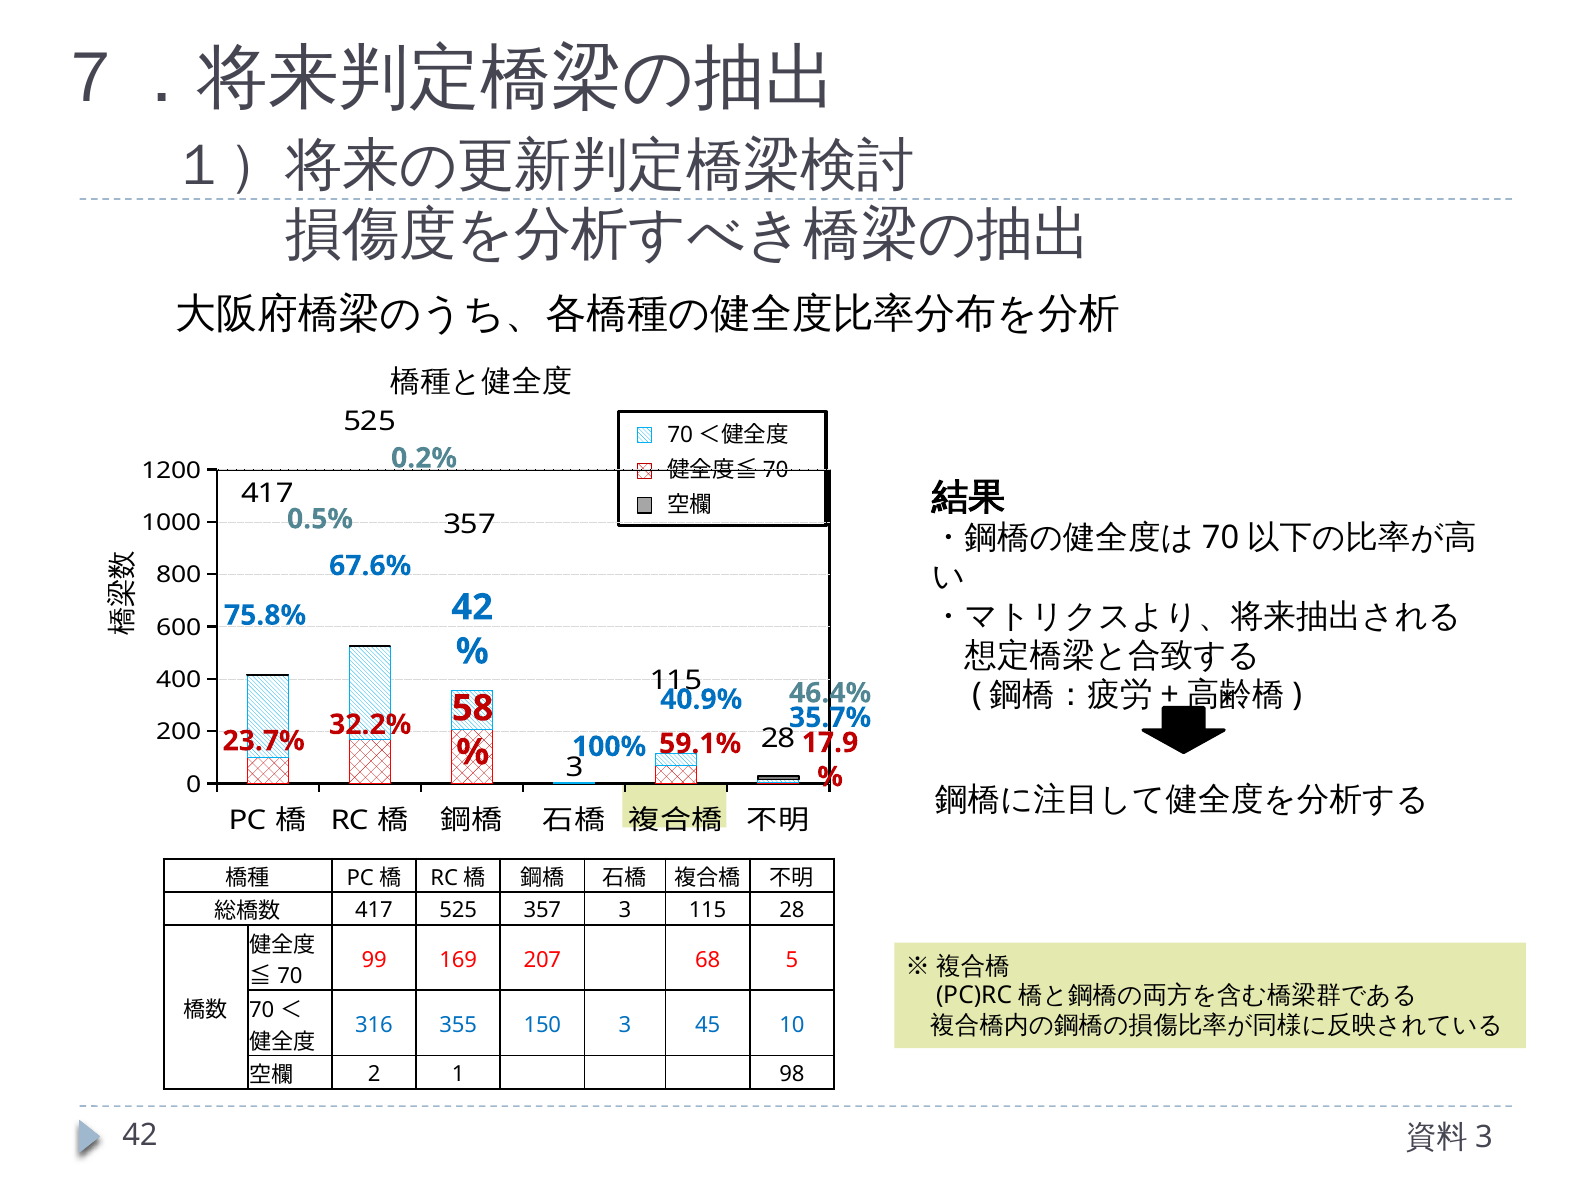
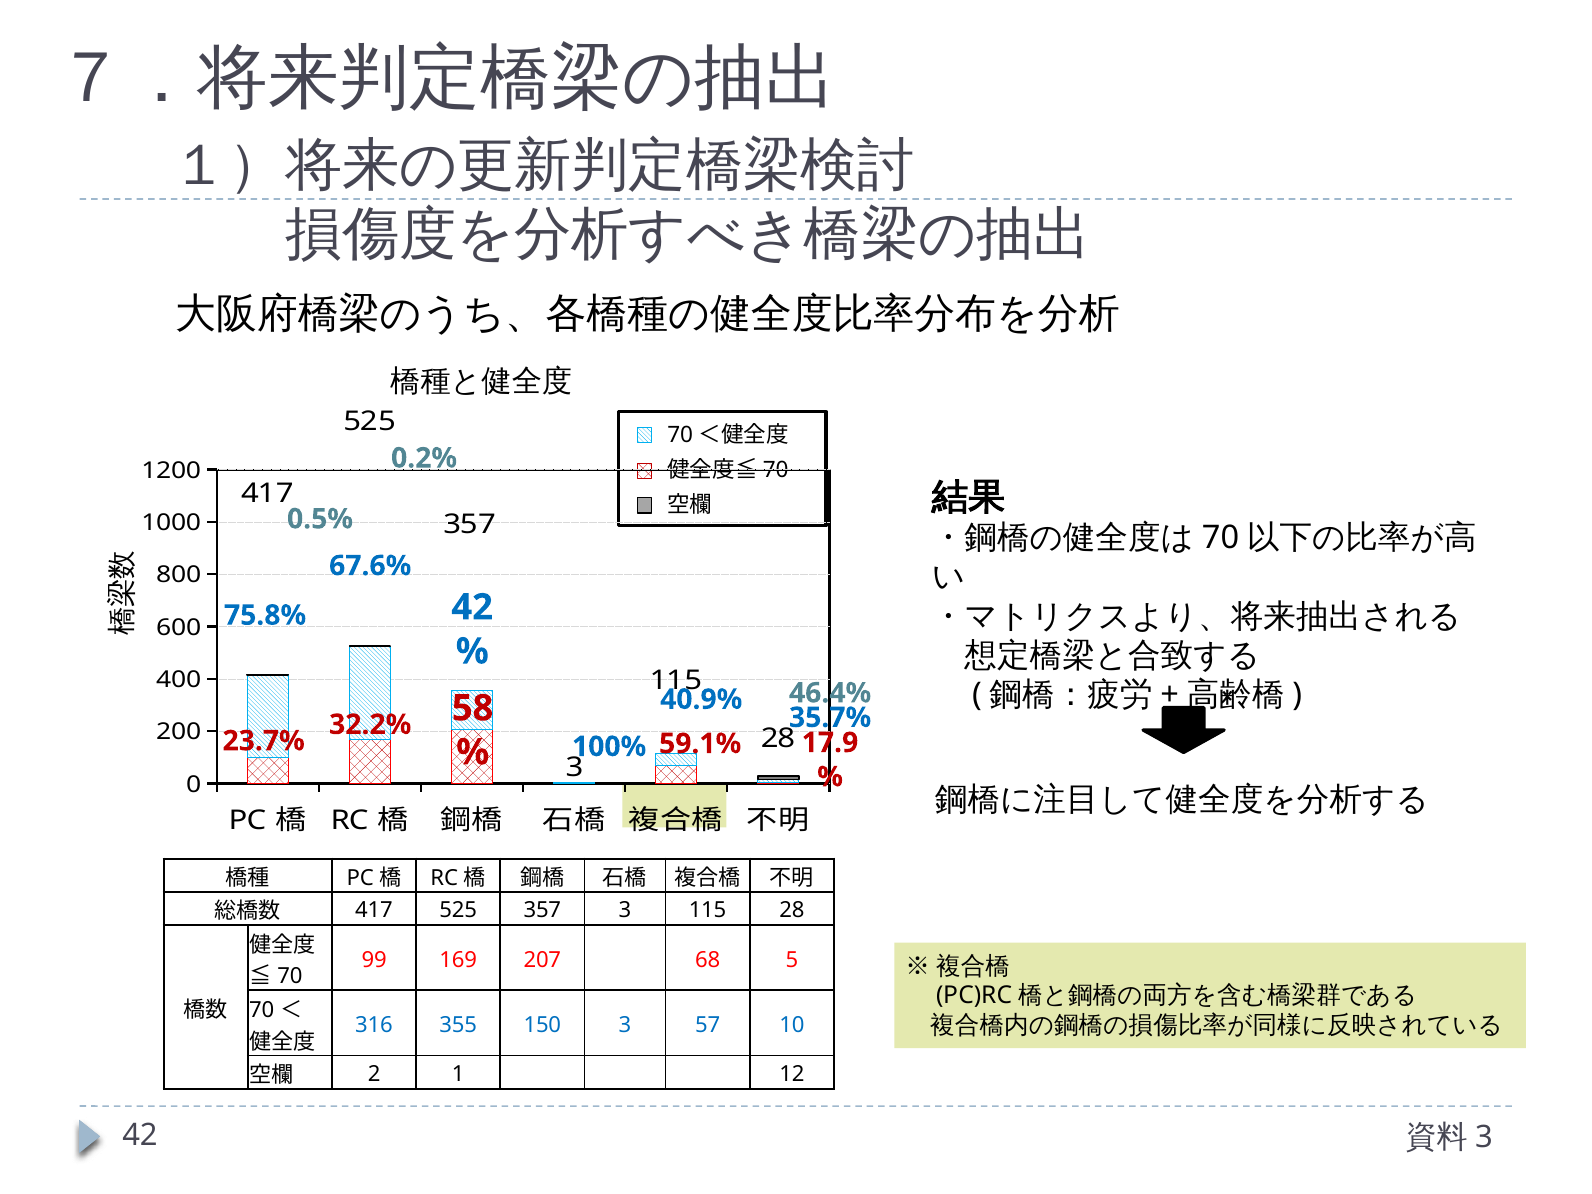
45: 45 -> 57 (708, 1025)
98: 98 -> 12 (792, 1074)
